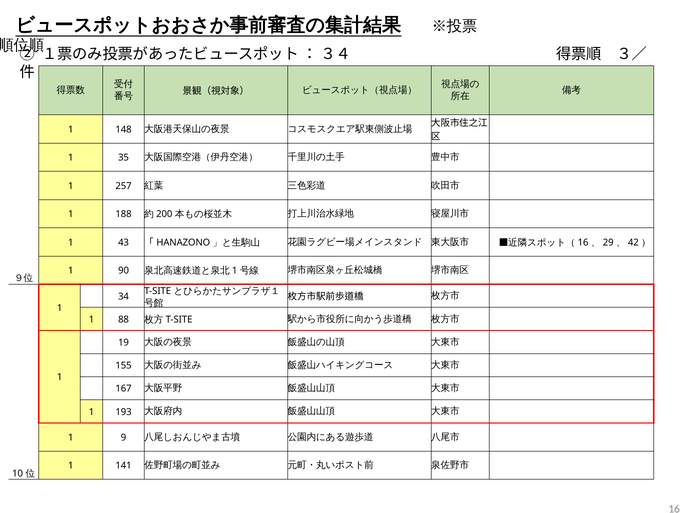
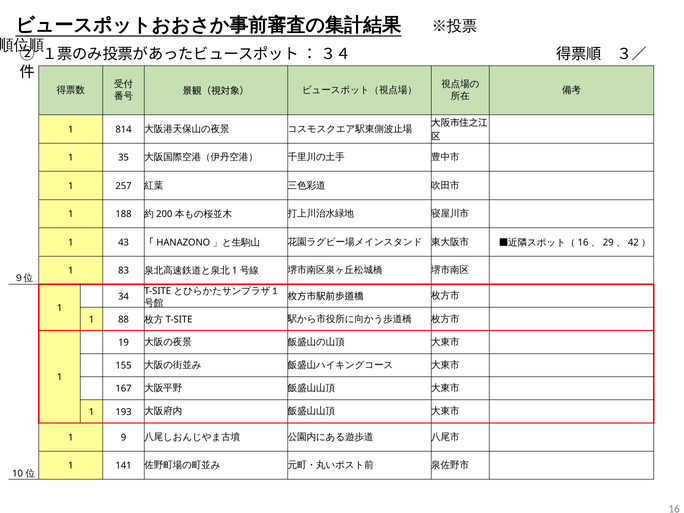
148: 148 -> 814 (124, 129)
90: 90 -> 83 (124, 271)
